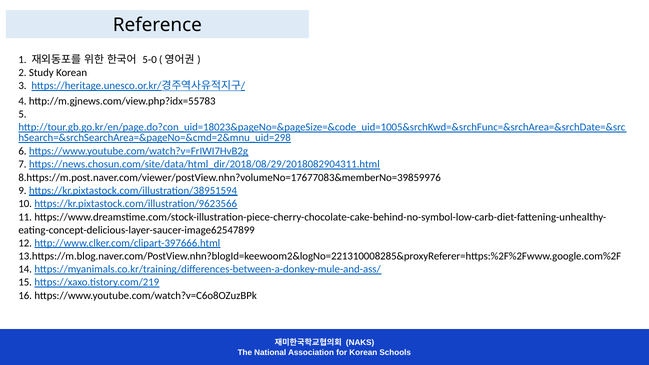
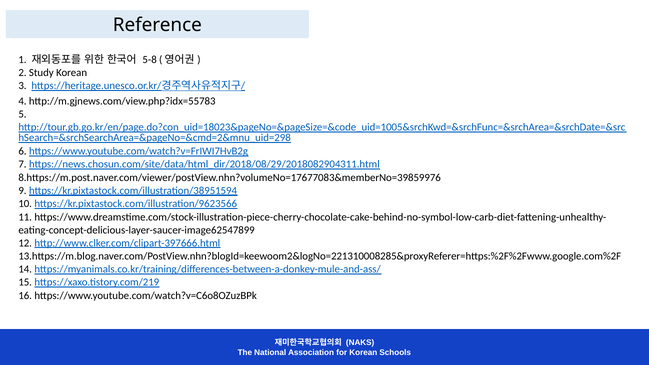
5-0: 5-0 -> 5-8 (150, 60)
